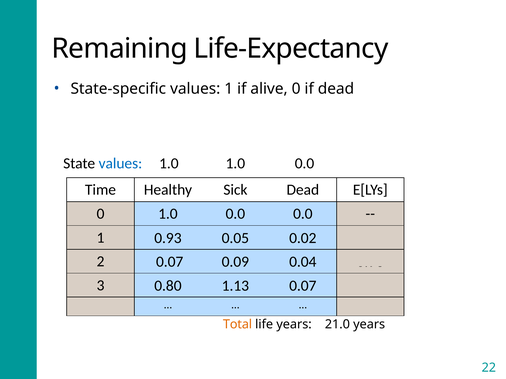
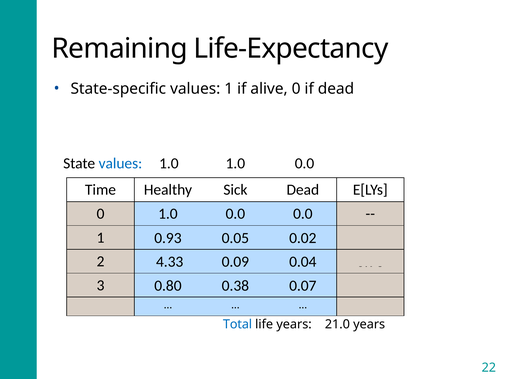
2 0.07: 0.07 -> 4.33 (170, 262)
1.13: 1.13 -> 0.38 (235, 286)
Total colour: orange -> blue (238, 325)
